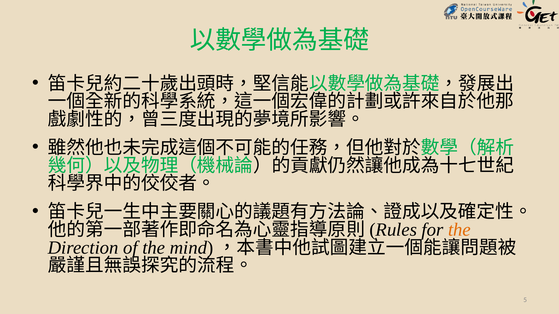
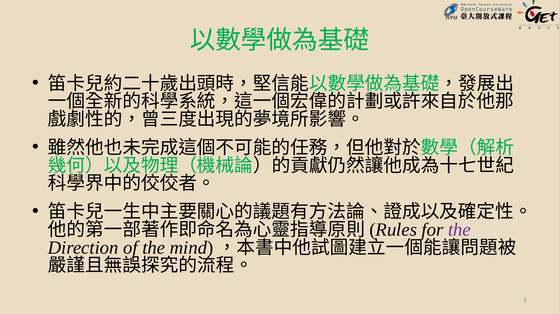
the colour: orange -> purple (459, 230)
